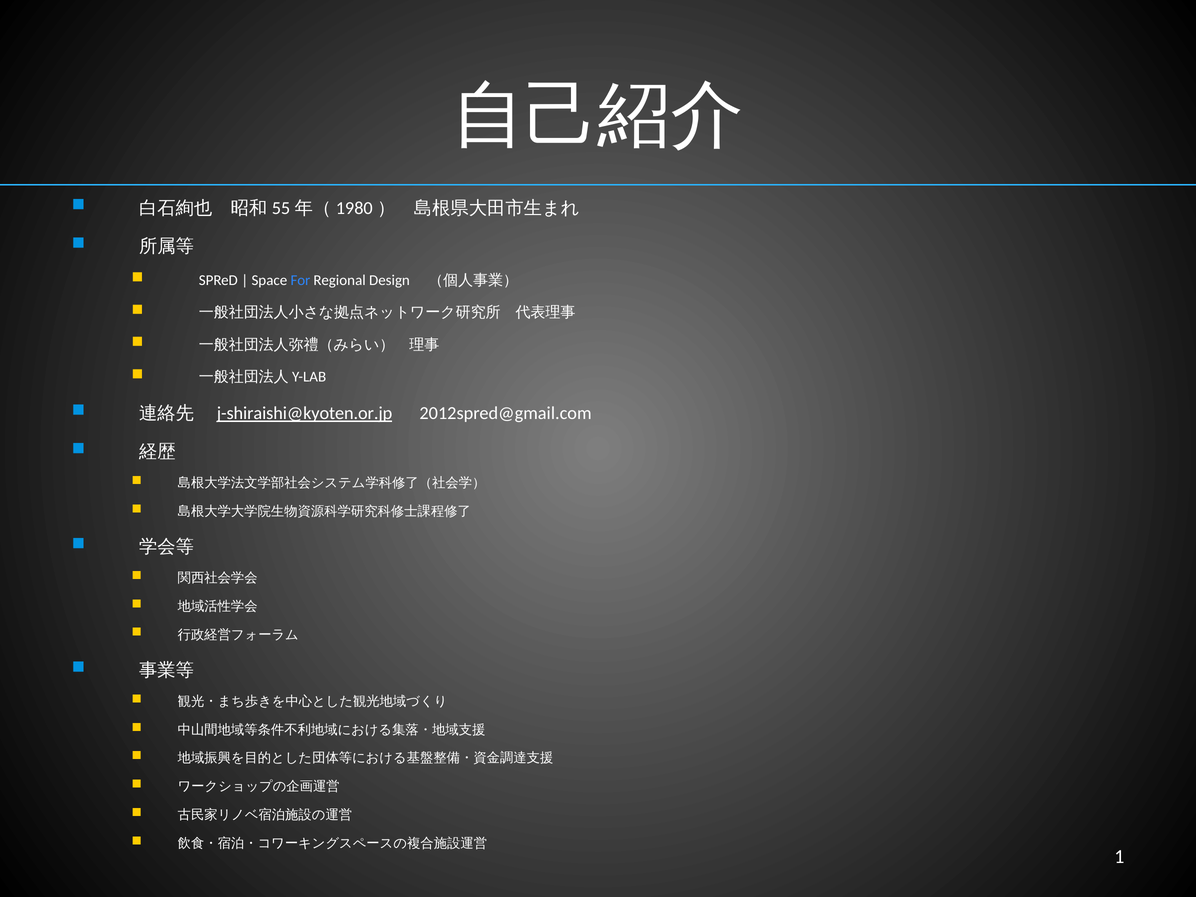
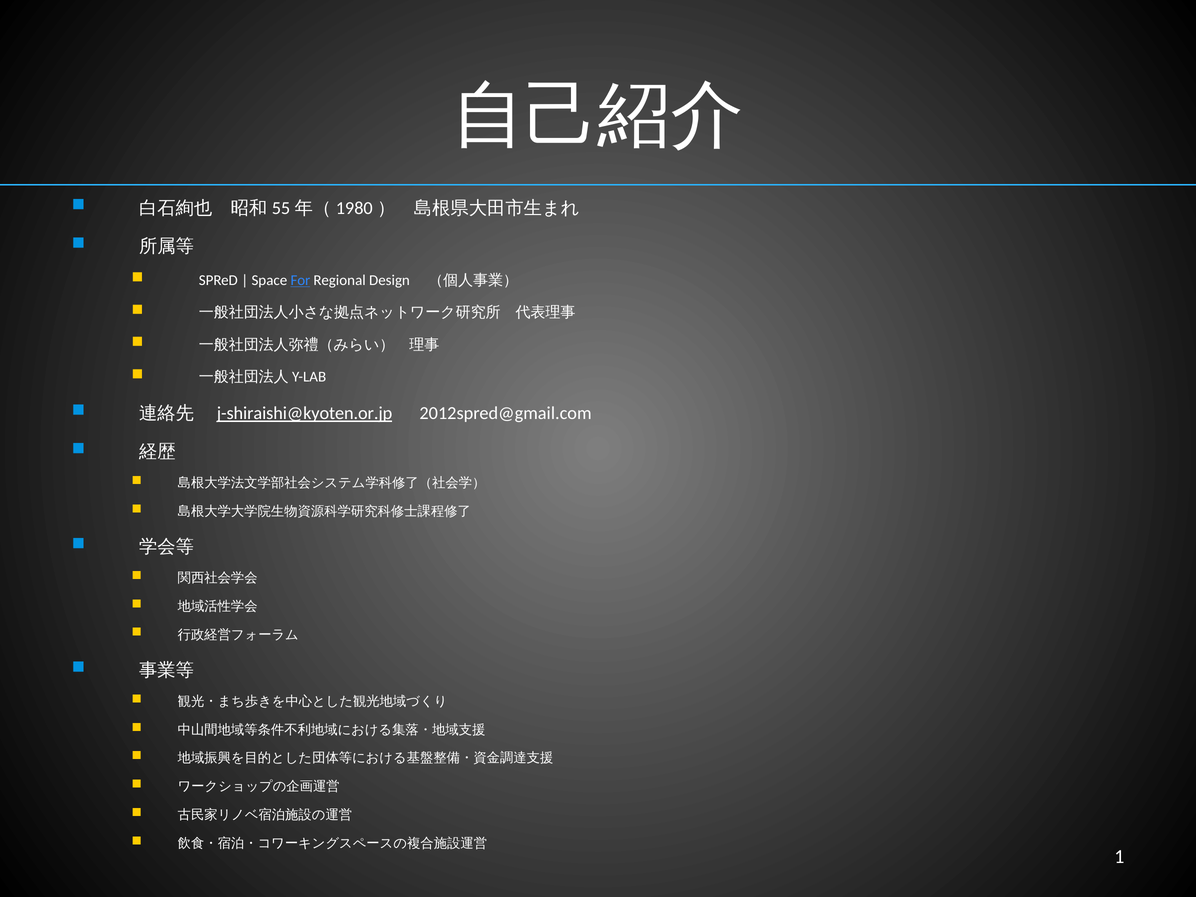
For underline: none -> present (300, 280)
